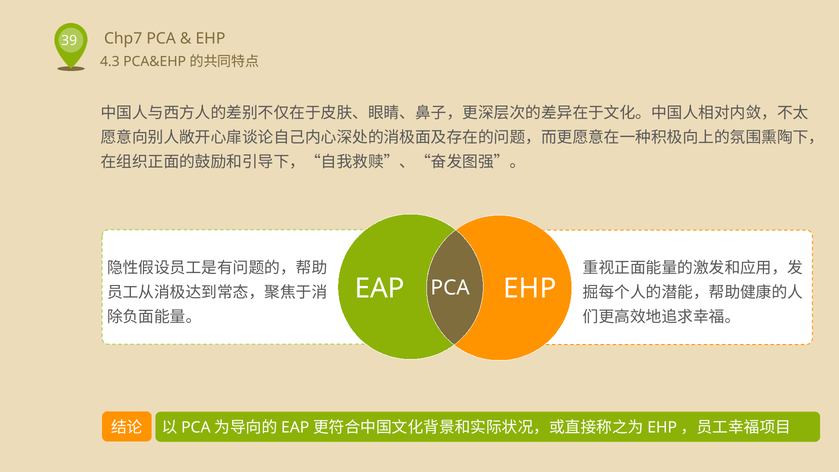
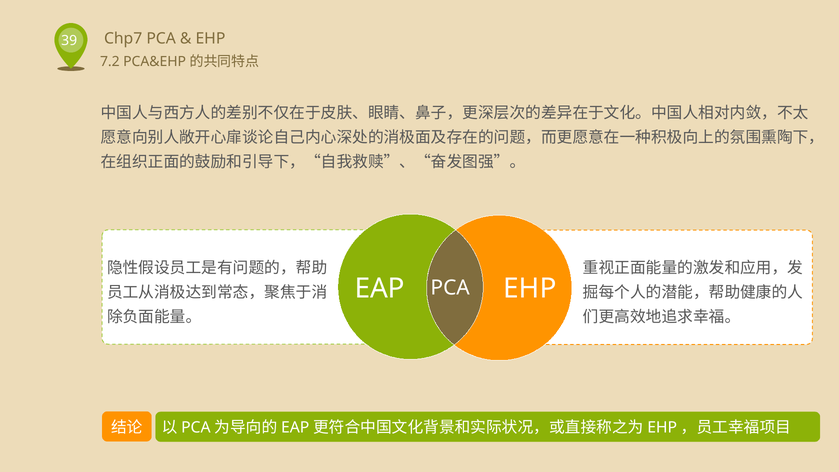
4.3: 4.3 -> 7.2 (110, 62)
